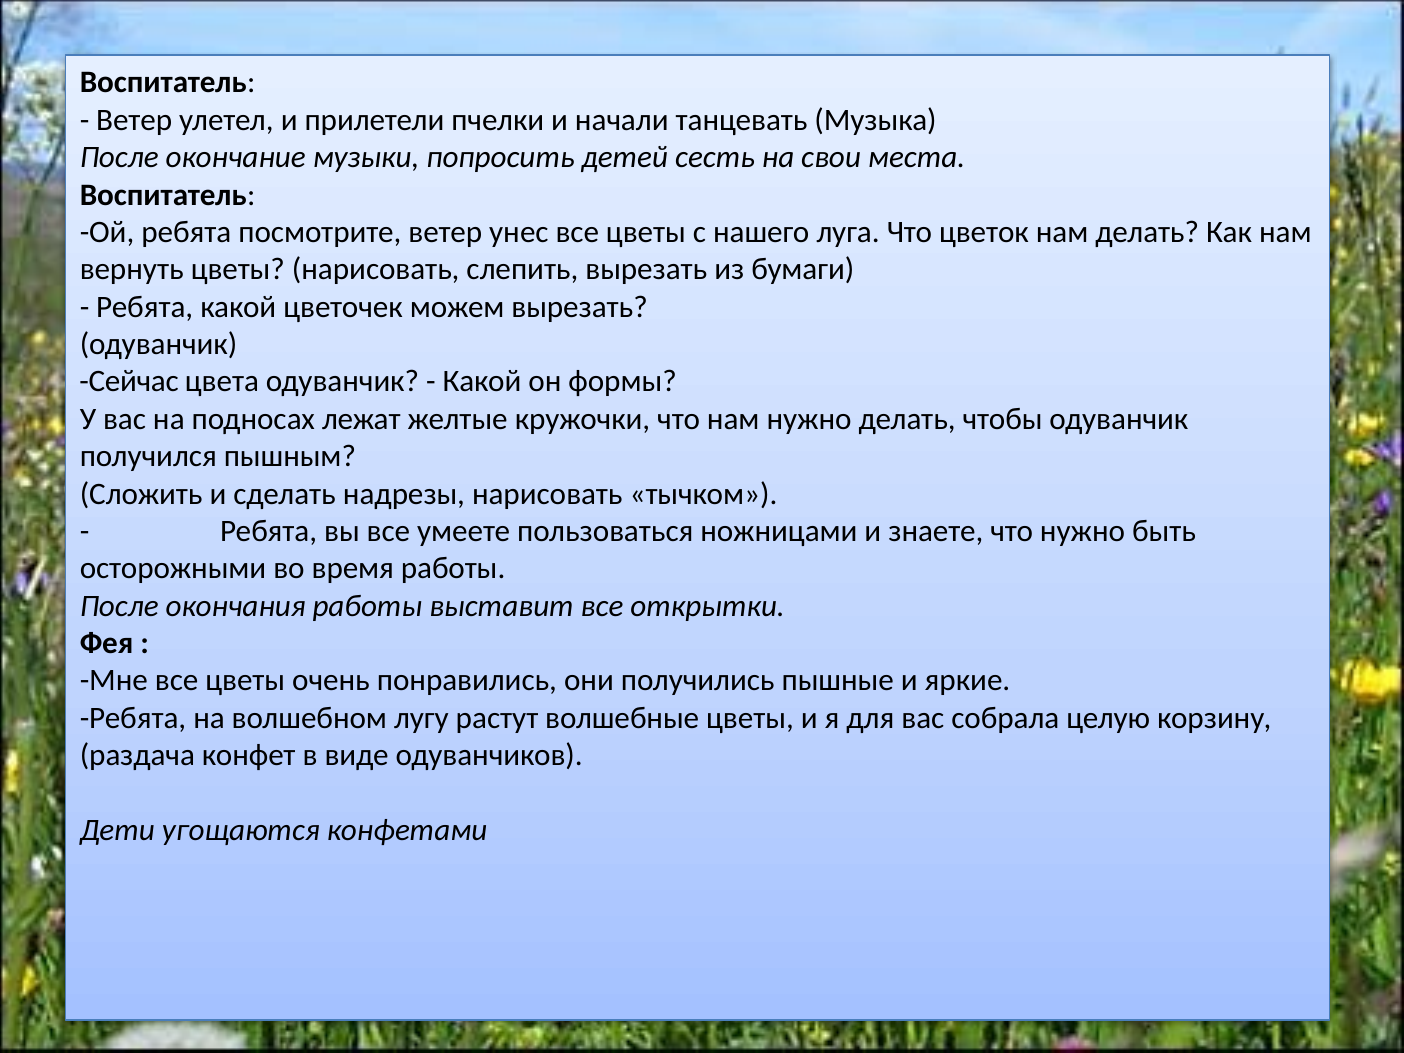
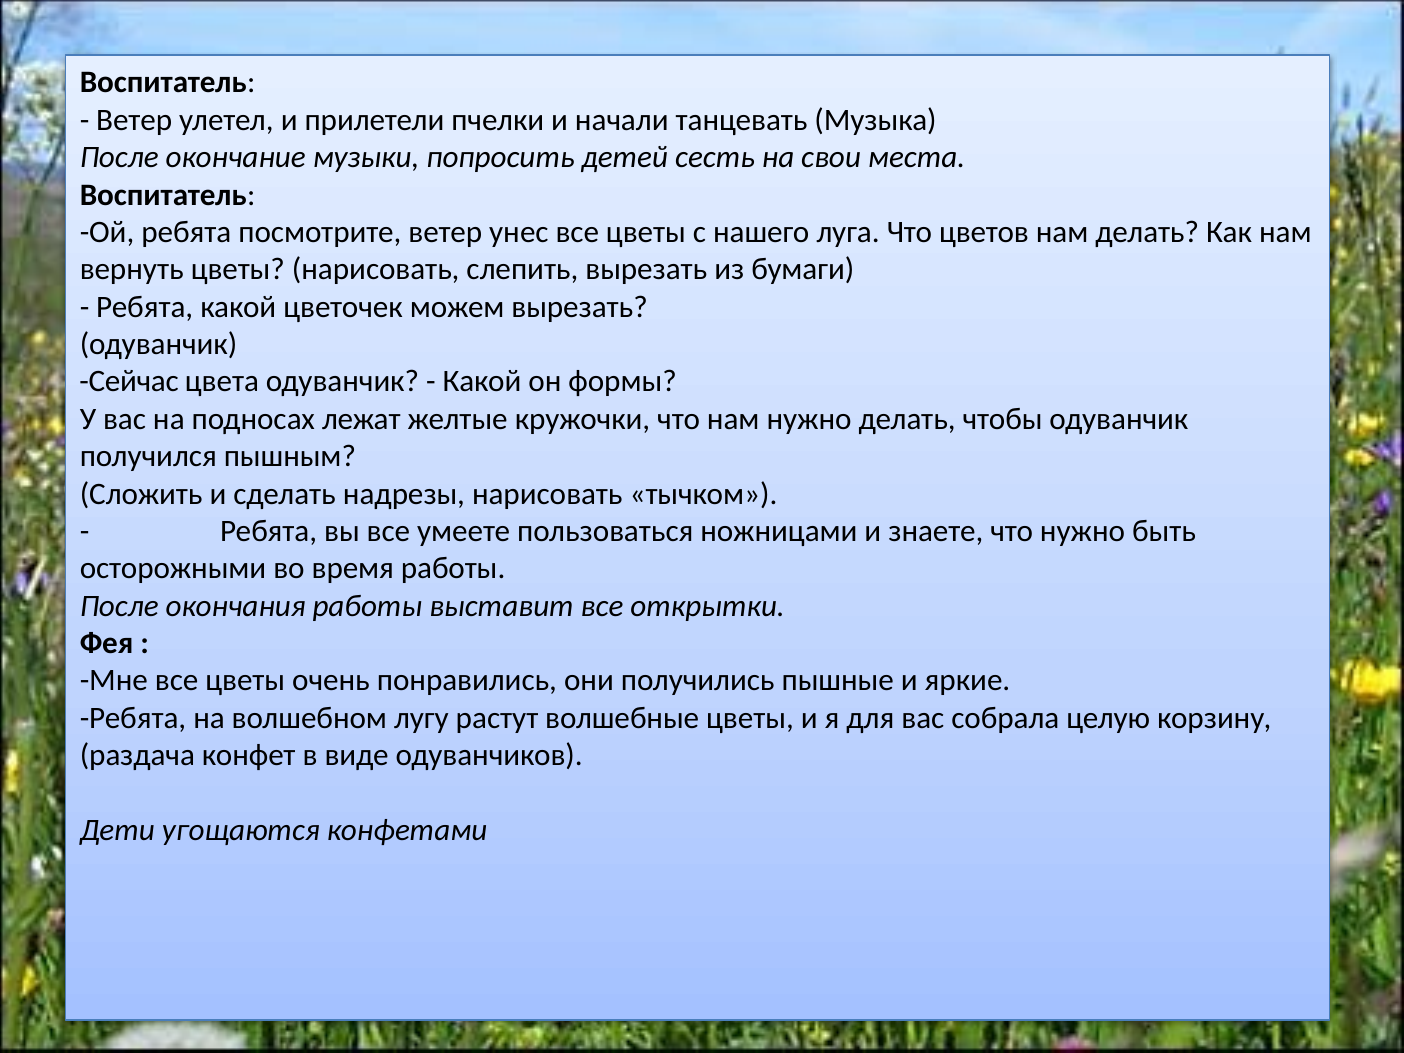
цветок: цветок -> цветов (984, 232)
